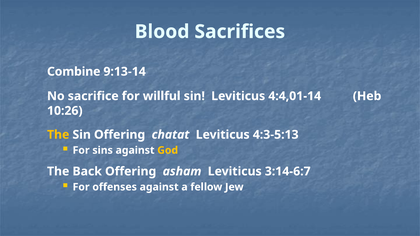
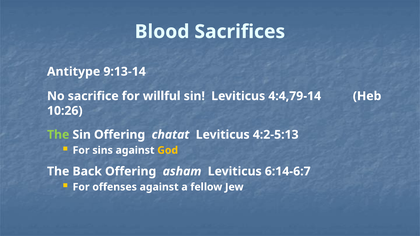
Combine: Combine -> Antitype (74, 72)
4:4,01-14: 4:4,01-14 -> 4:4,79-14 (295, 96)
The colour: yellow -> light green (58, 135)
4:3-5:13: 4:3-5:13 -> 4:2-5:13 (276, 135)
3:14-6:7: 3:14-6:7 -> 6:14-6:7 (288, 172)
